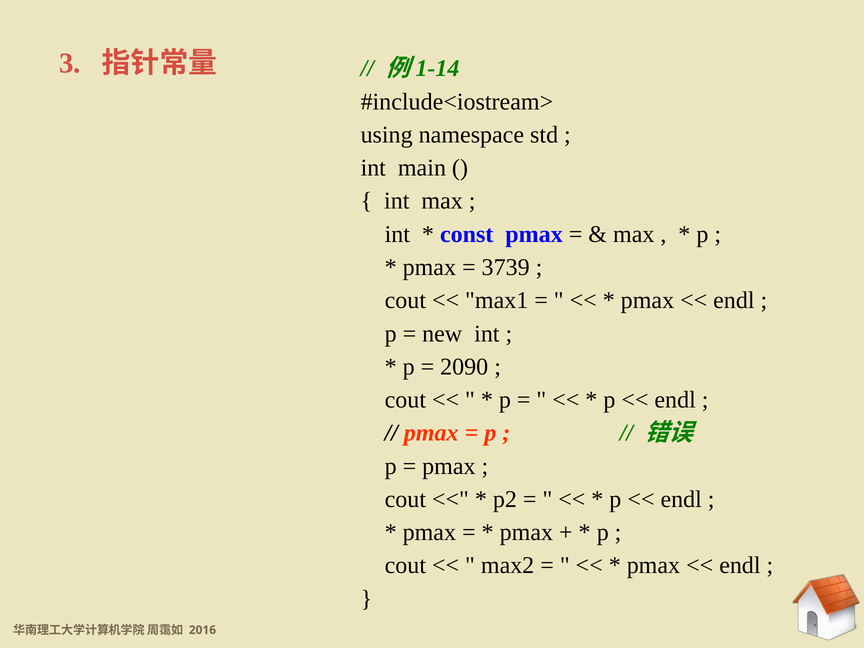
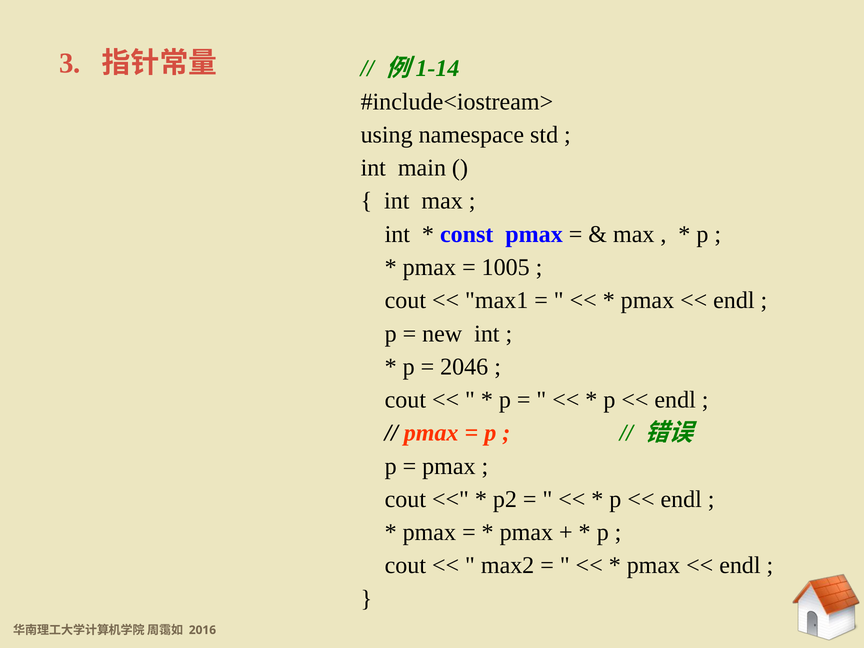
3739: 3739 -> 1005 (506, 267)
2090: 2090 -> 2046 (464, 367)
